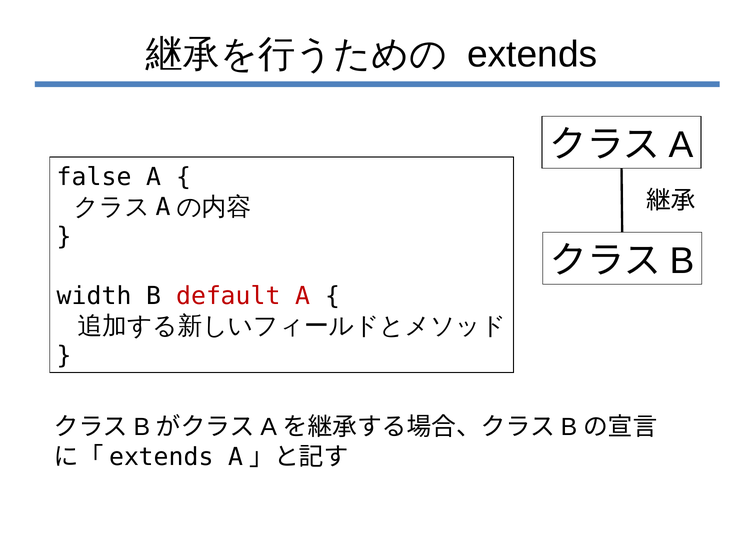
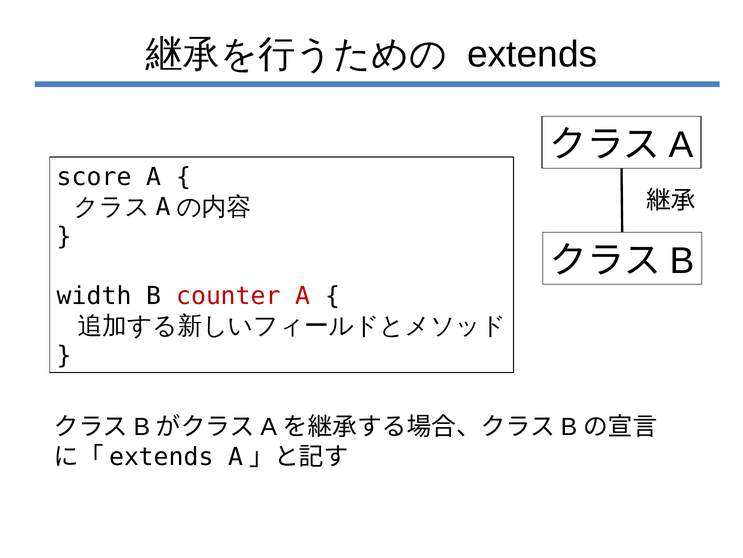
false: false -> score (94, 177)
default: default -> counter (228, 296)
